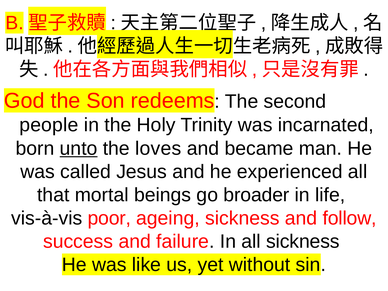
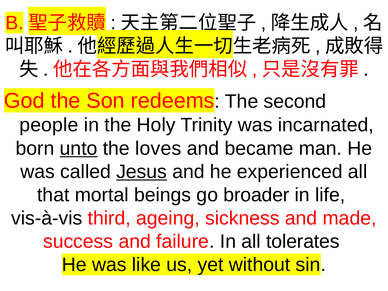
Jesus underline: none -> present (142, 172)
poor: poor -> third (109, 218)
follow: follow -> made (350, 218)
all sickness: sickness -> tolerates (303, 241)
